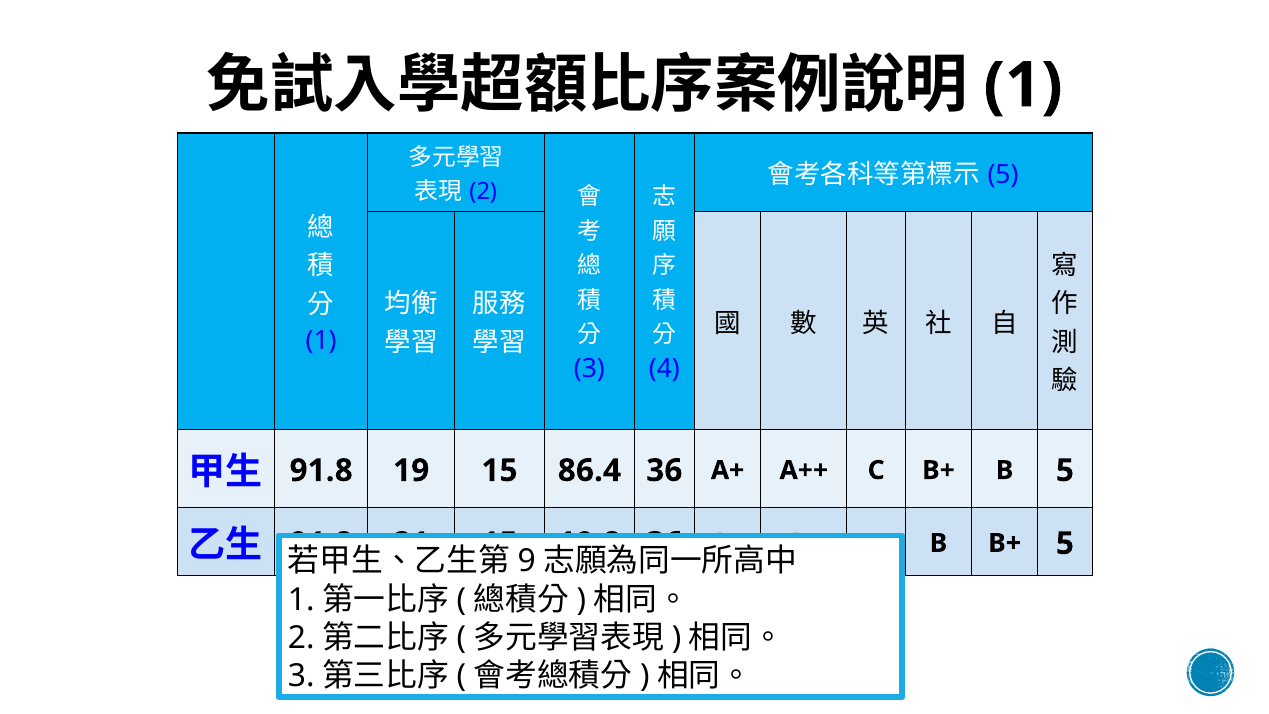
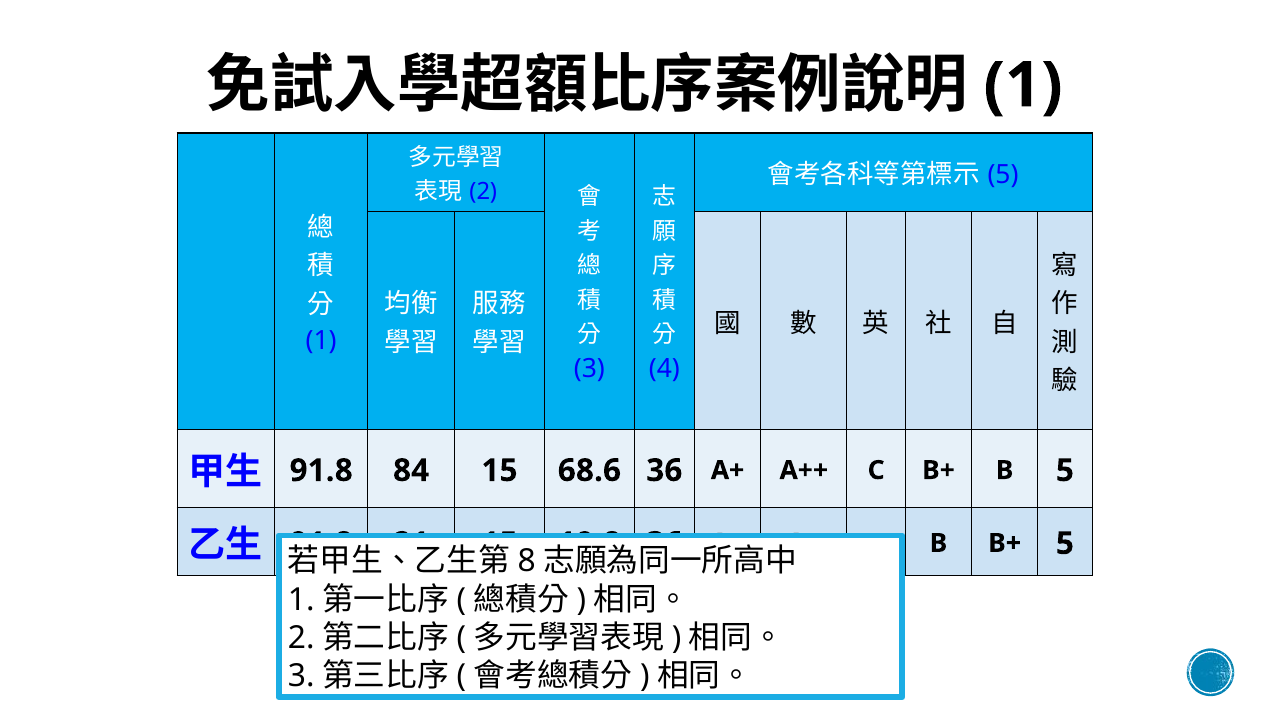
19: 19 -> 84 (411, 470)
86.4: 86.4 -> 68.6 (589, 470)
9: 9 -> 8 (527, 561)
